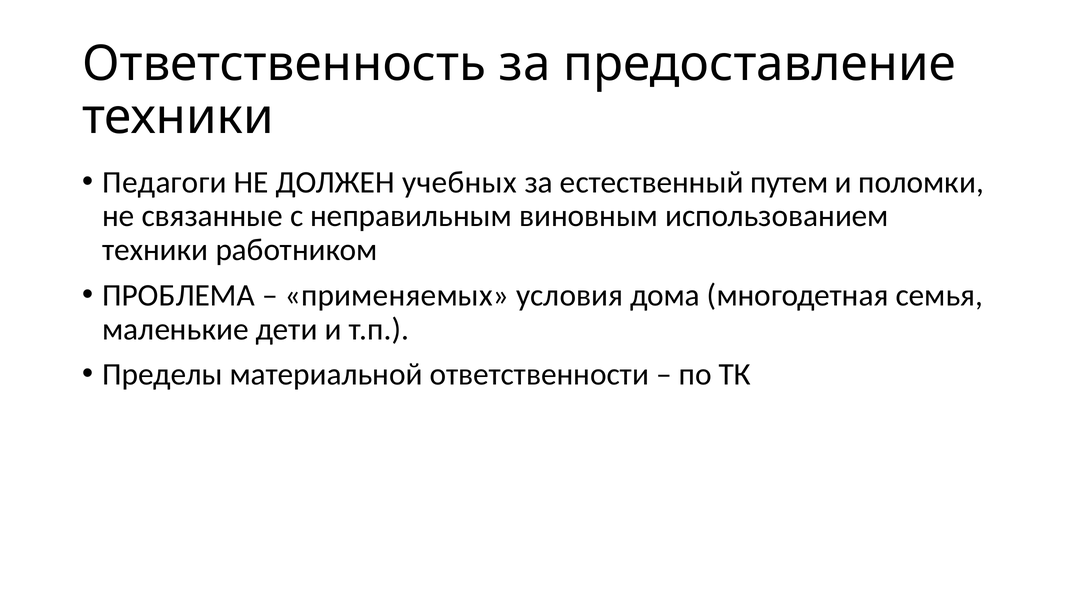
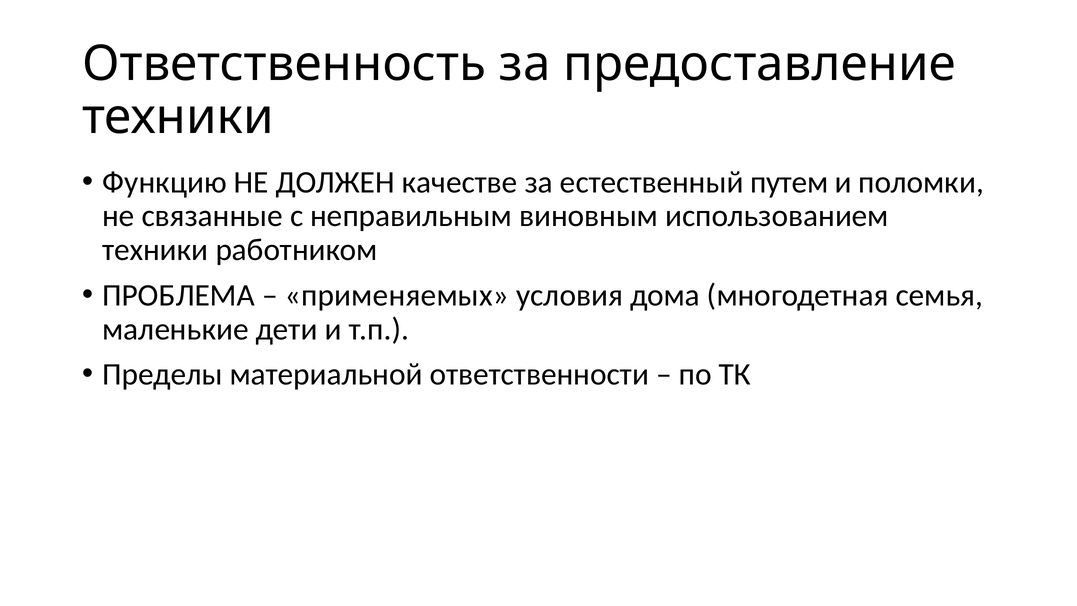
Педагоги: Педагоги -> Функцию (165, 182)
учебных: учебных -> качестве (460, 182)
